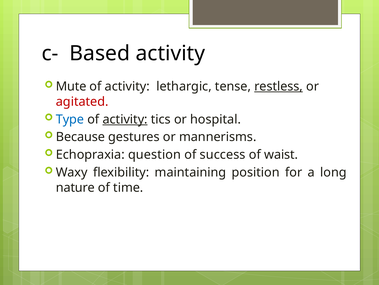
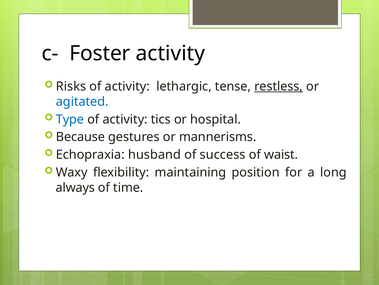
Based: Based -> Foster (100, 53)
Mute: Mute -> Risks (71, 86)
agitated colour: red -> blue (82, 101)
activity underline: present -> none (125, 119)
question: question -> husband (155, 154)
nature: nature -> always (75, 187)
